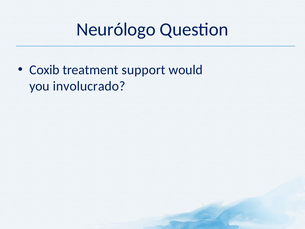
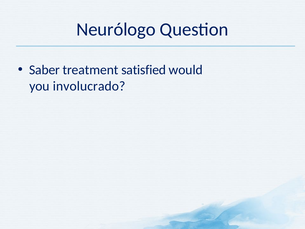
Coxib: Coxib -> Saber (44, 70)
support: support -> satisfied (144, 70)
